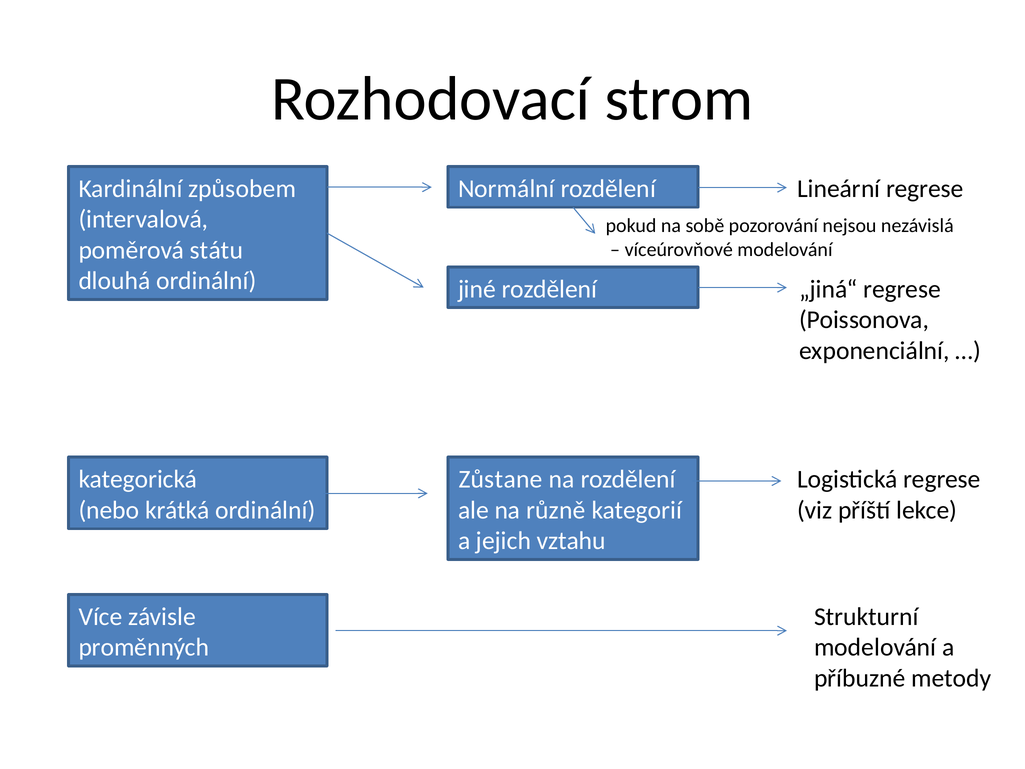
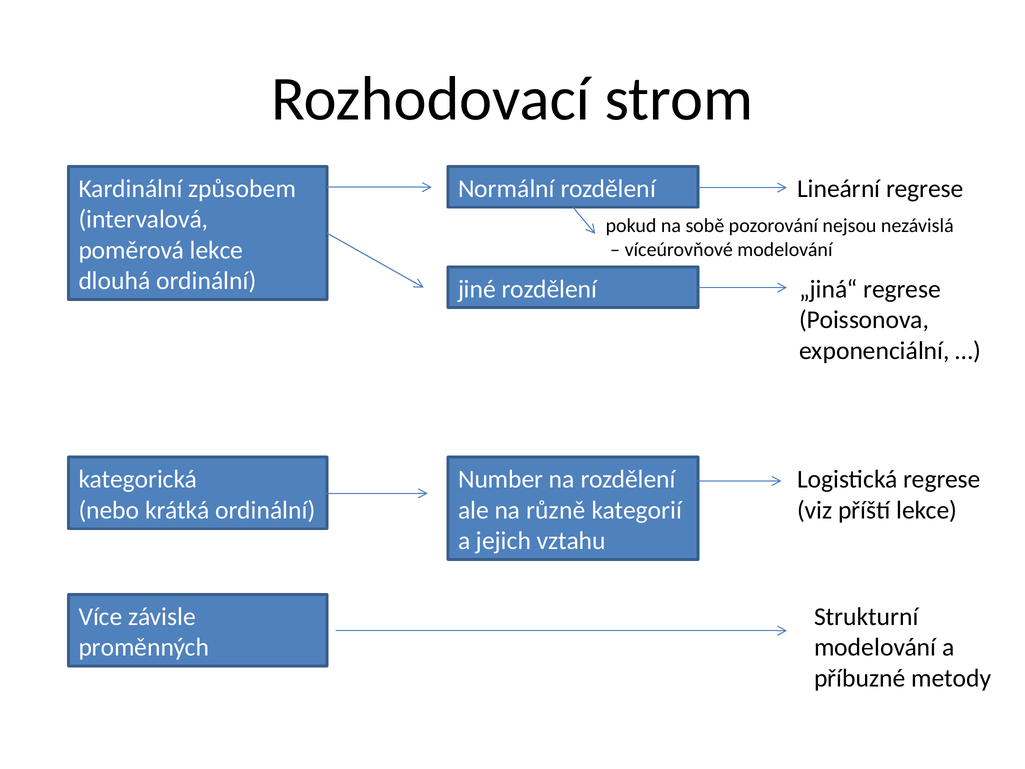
poměrová státu: státu -> lekce (217, 250)
Zůstane: Zůstane -> Number (501, 479)
